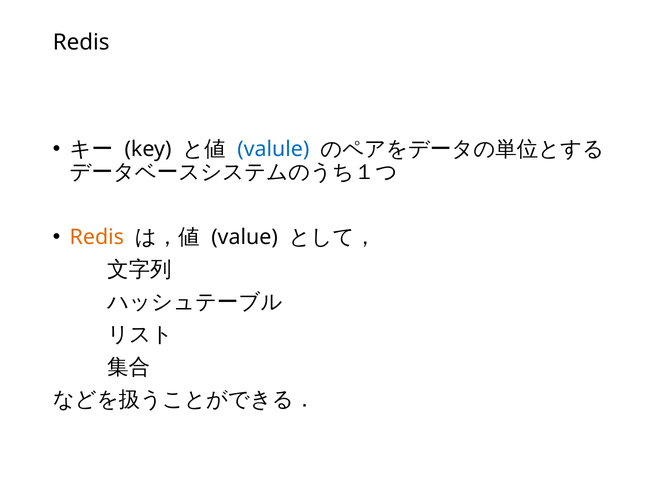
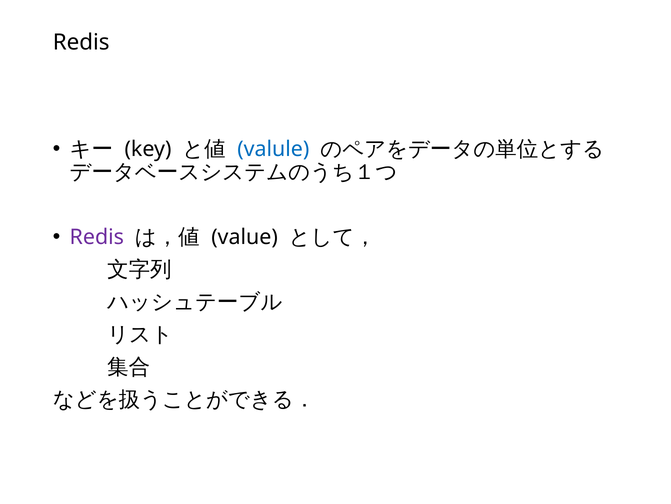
Redis colour: orange -> purple (97, 237)
